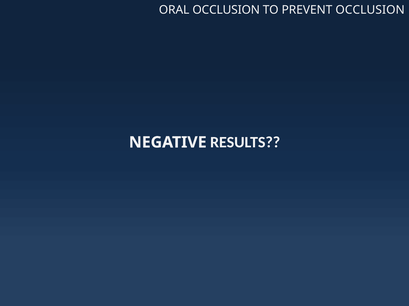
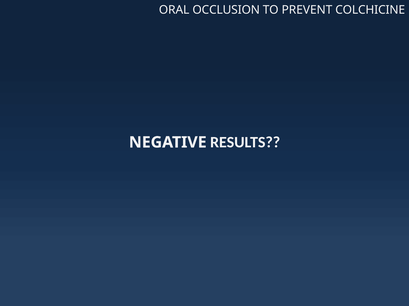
PREVENT OCCLUSION: OCCLUSION -> COLCHICINE (370, 10)
